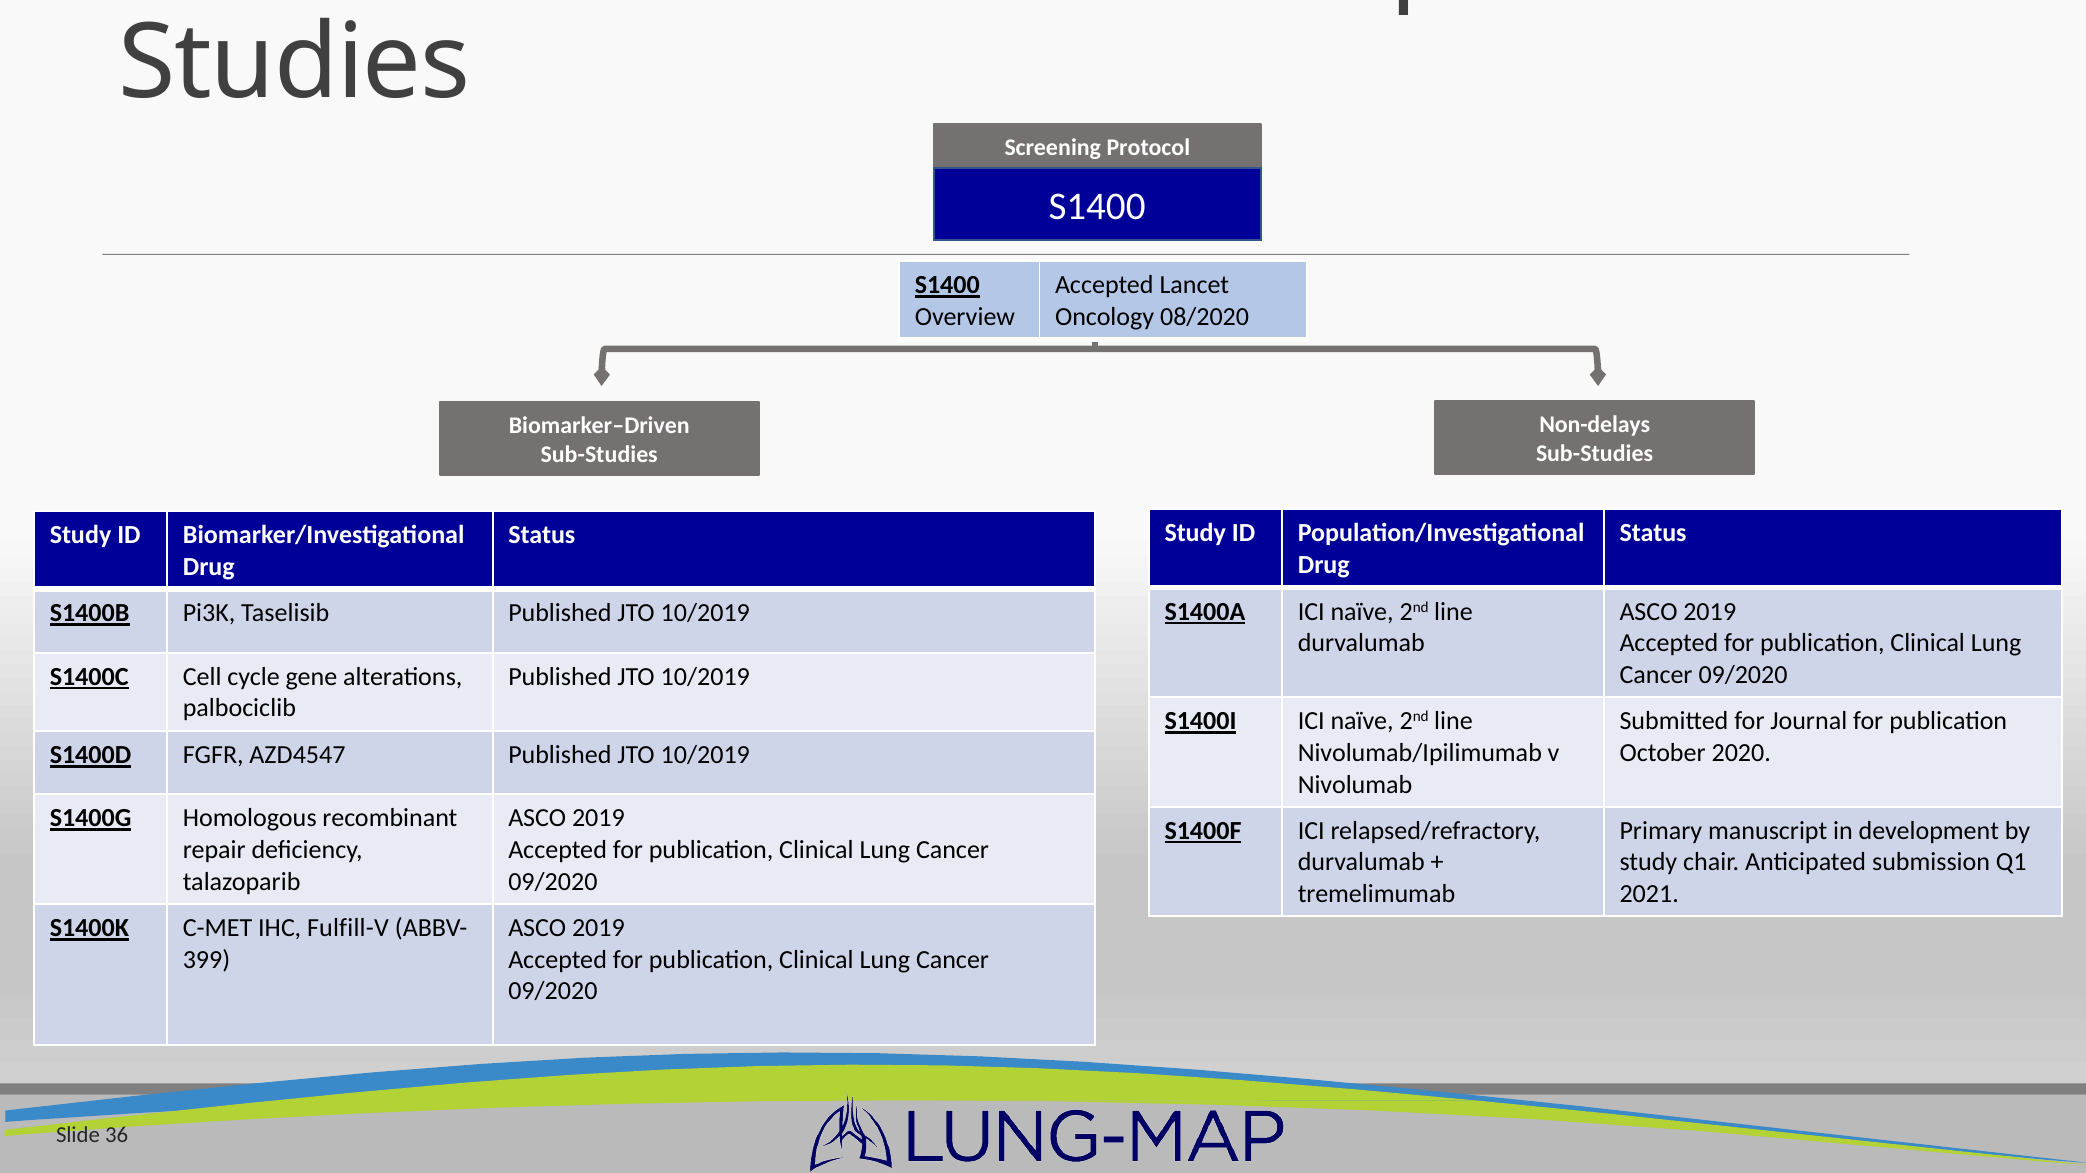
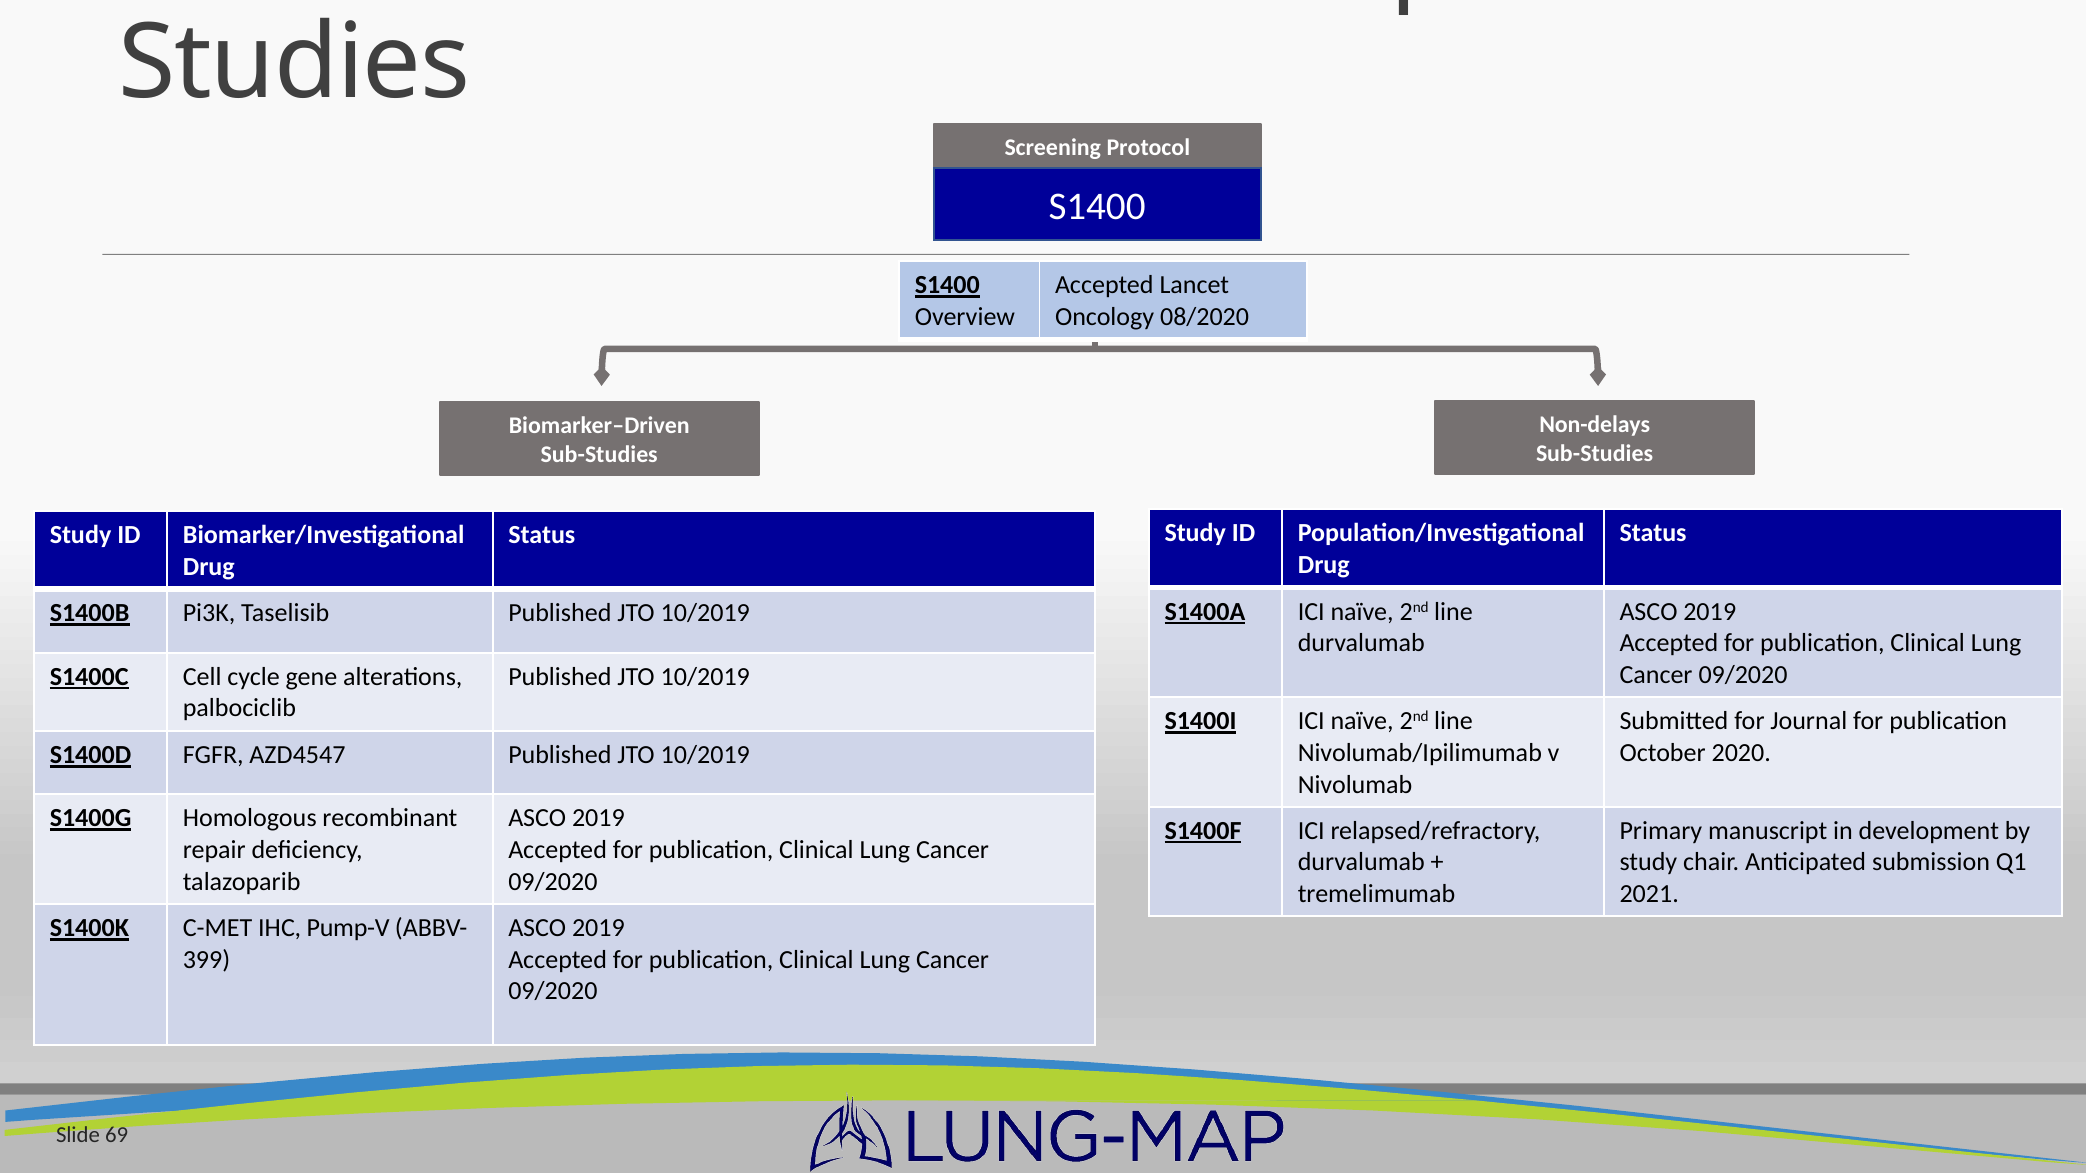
Fulfill-V: Fulfill-V -> Pump-V (348, 928)
36: 36 -> 69 (117, 1136)
